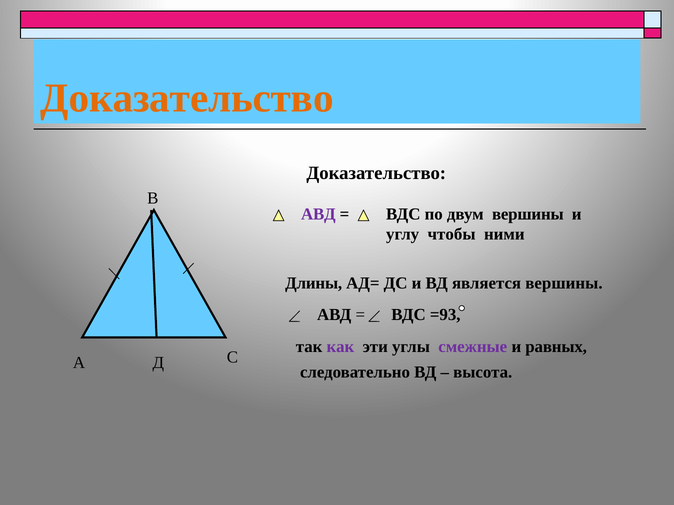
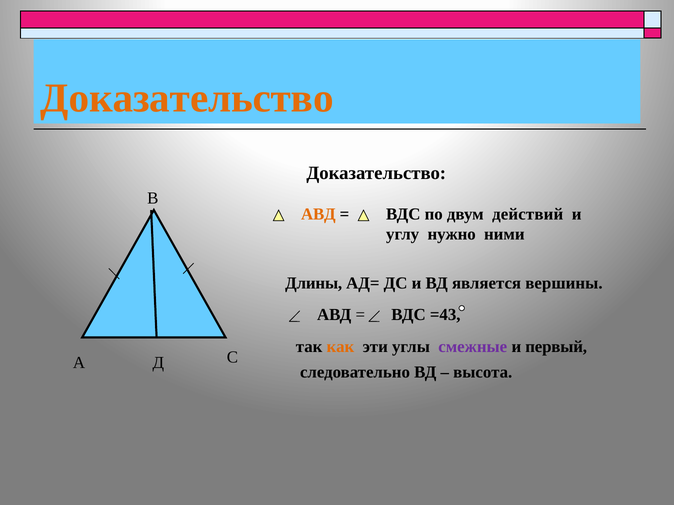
АВД colour: purple -> orange (318, 214)
двум вершины: вершины -> действий (528, 214)
чтобы: чтобы -> нужно (452, 234)
=93: =93 -> =43 (445, 315)
как colour: purple -> orange (340, 347)
равных: равных -> первый (556, 347)
